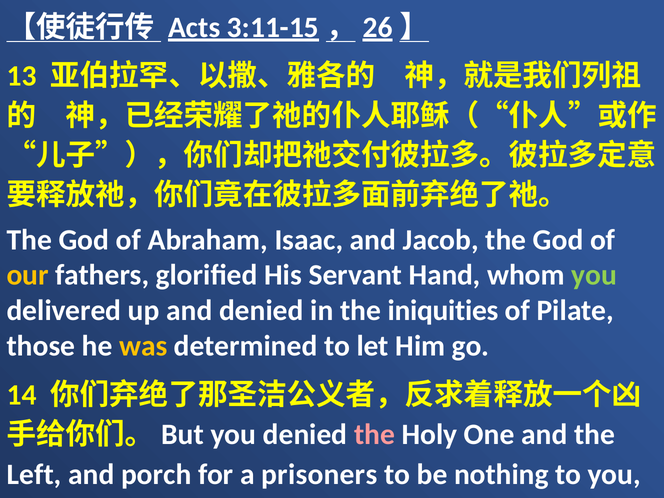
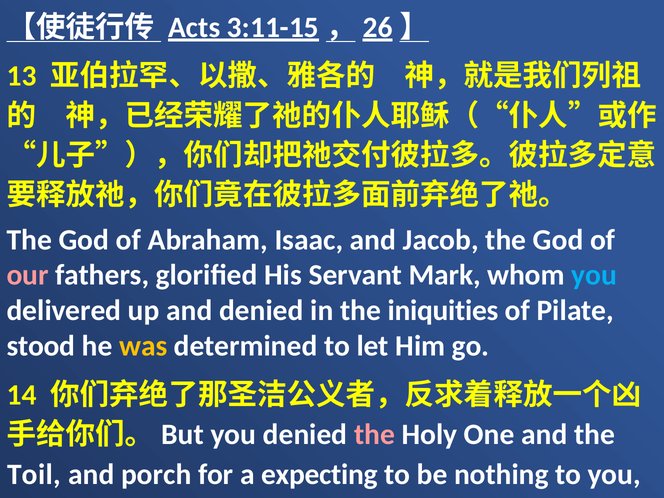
our colour: yellow -> pink (28, 275)
Hand: Hand -> Mark (445, 275)
you colour: light green -> light blue (594, 275)
those: those -> stood (41, 346)
Left: Left -> Toil (34, 474)
prisoners: prisoners -> expecting (320, 474)
